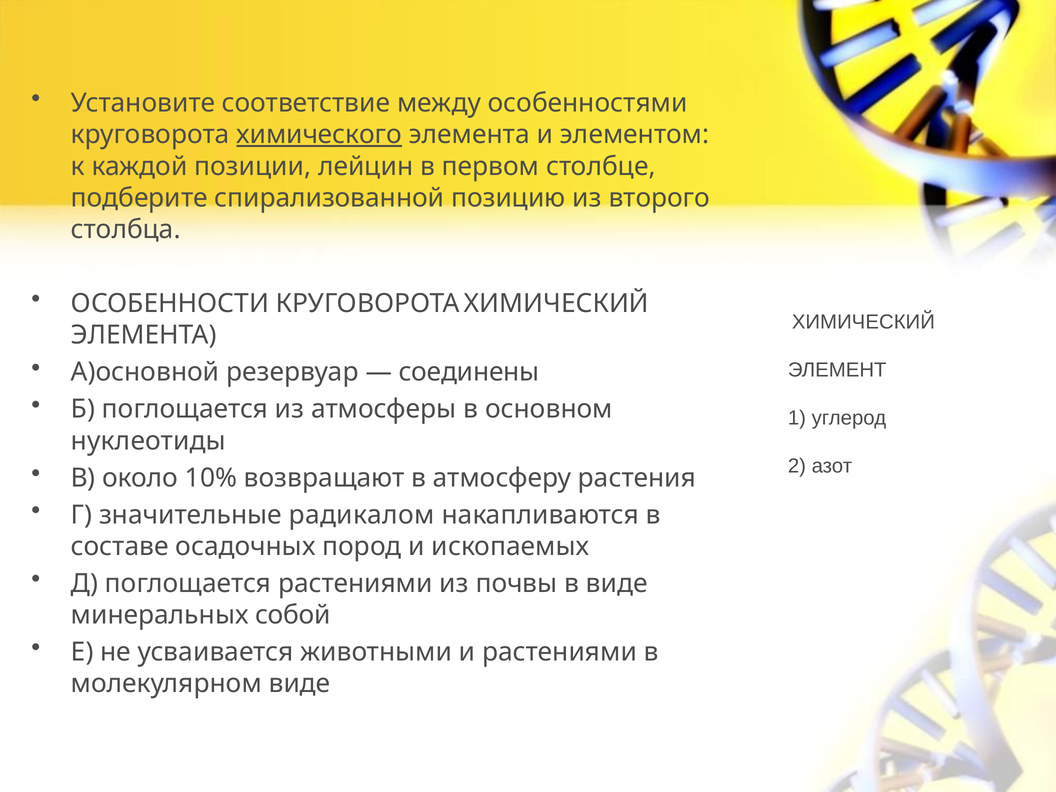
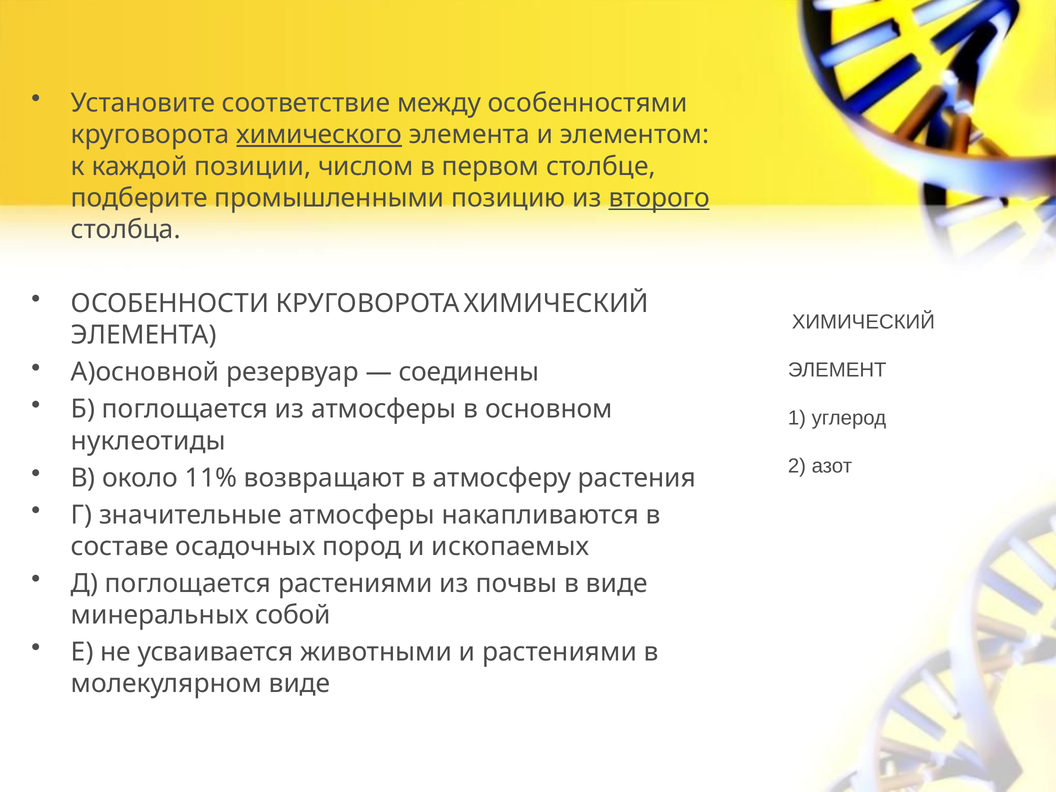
лейцин: лейцин -> числом (366, 166)
спирализованной: спирализованной -> промышленными (329, 198)
второго underline: none -> present (659, 198)
10%: 10% -> 11% (211, 478)
значительные радикалом: радикалом -> атмосферы (362, 515)
